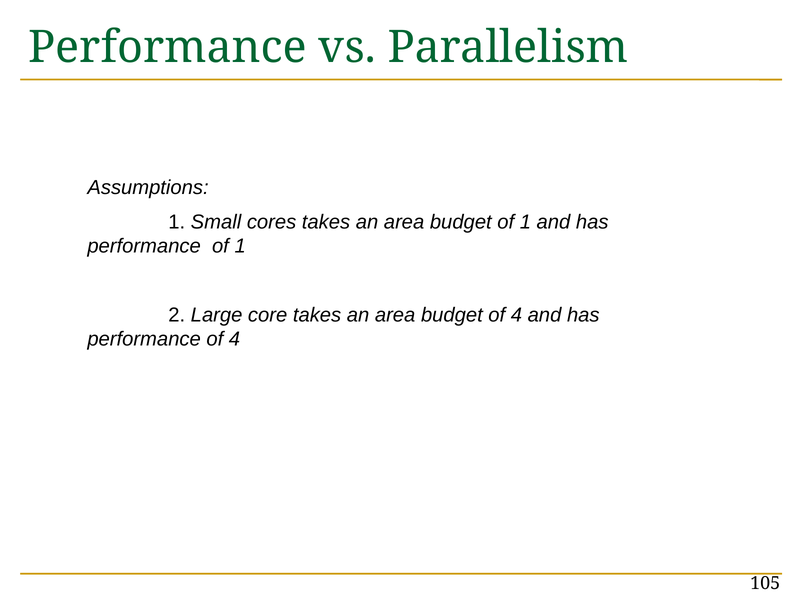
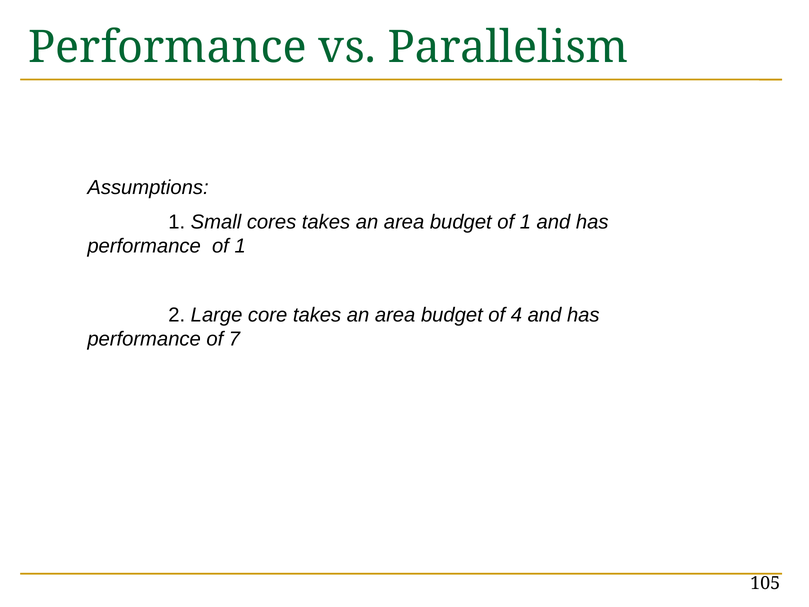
performance of 4: 4 -> 7 (234, 339)
